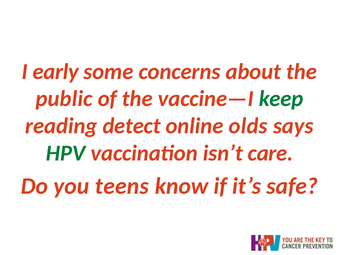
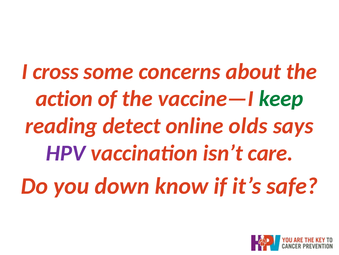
early: early -> cross (56, 71)
public: public -> action (64, 98)
HPV colour: green -> purple (66, 153)
teens: teens -> down (122, 186)
